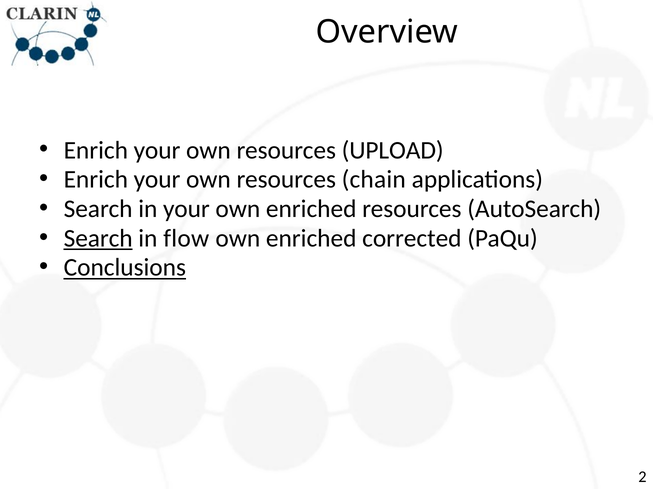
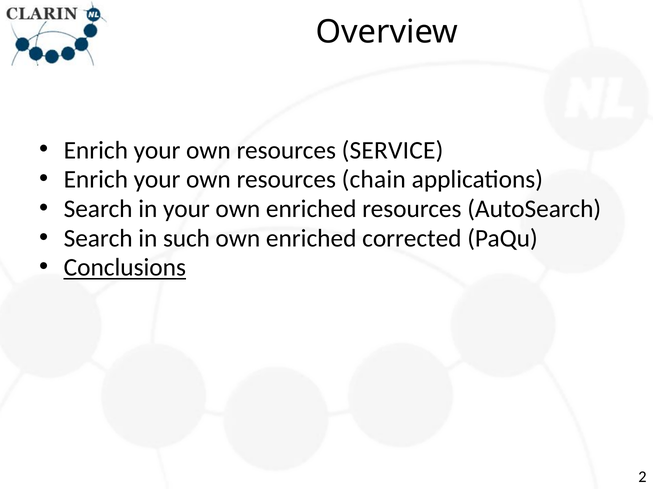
UPLOAD: UPLOAD -> SERVICE (392, 150)
Search underline: present -> none (98, 239)
flow: flow -> such (186, 239)
